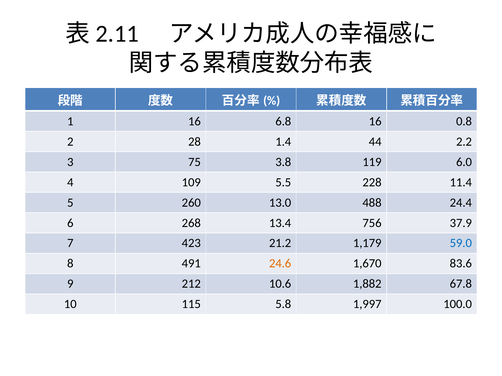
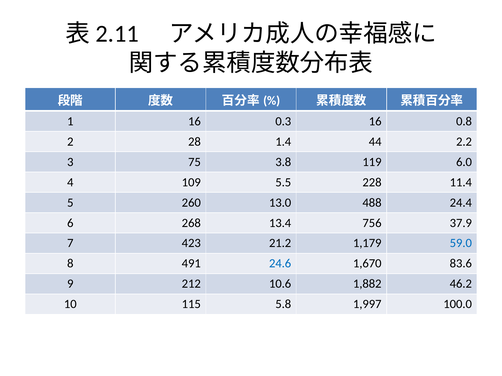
6.8: 6.8 -> 0.3 (283, 121)
24.6 colour: orange -> blue (280, 264)
67.8: 67.8 -> 46.2 (461, 284)
